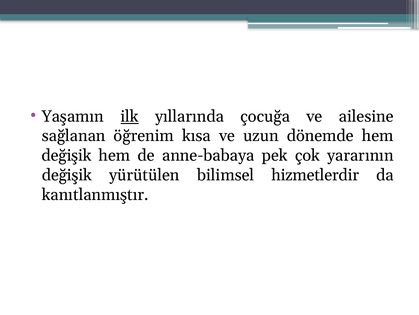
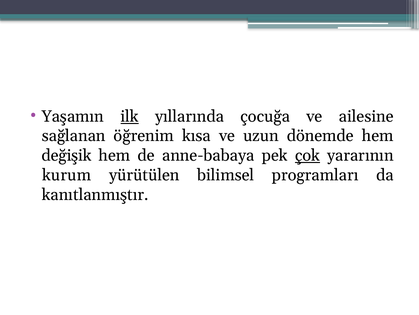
çok underline: none -> present (307, 155)
değişik: değişik -> kurum (67, 175)
hizmetlerdir: hizmetlerdir -> programları (315, 175)
